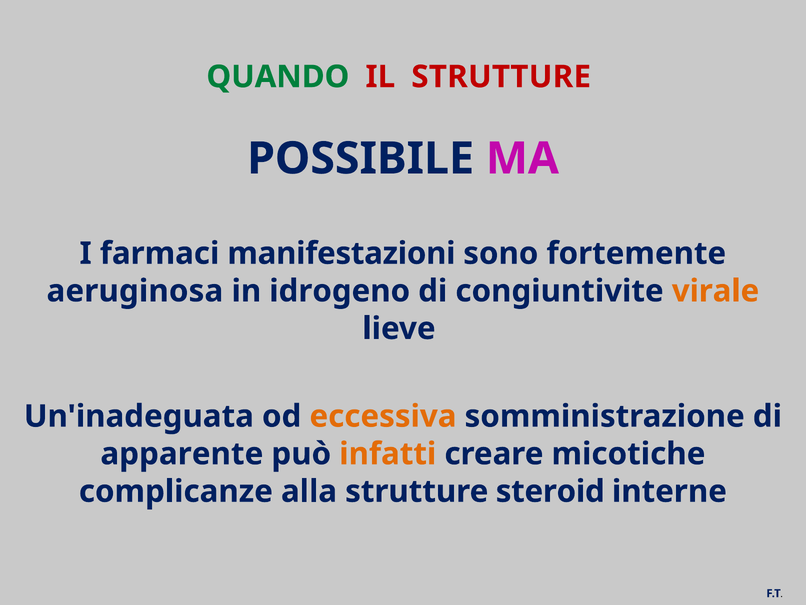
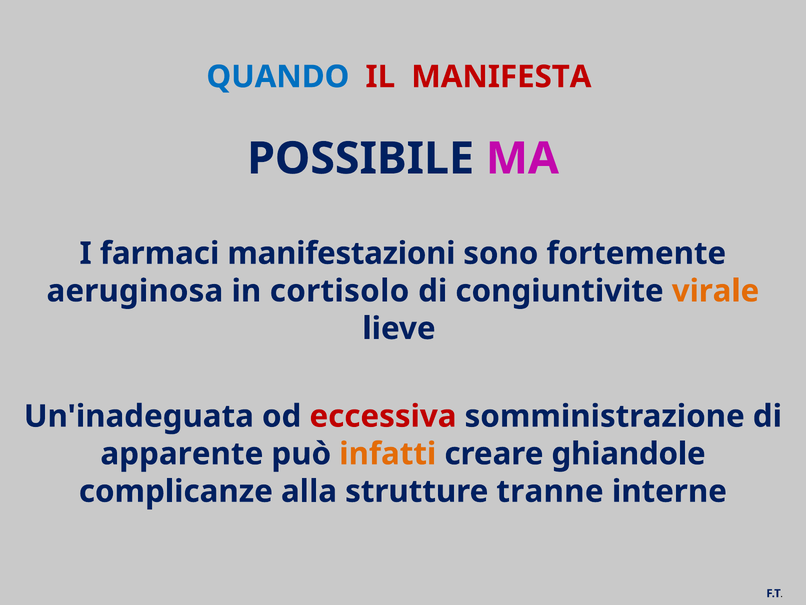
QUANDO colour: green -> blue (278, 77)
IL STRUTTURE: STRUTTURE -> MANIFESTA (501, 77)
idrogeno: idrogeno -> cortisolo (340, 291)
eccessiva colour: orange -> red (383, 416)
micotiche: micotiche -> ghiandole (629, 454)
steroid: steroid -> tranne (550, 491)
